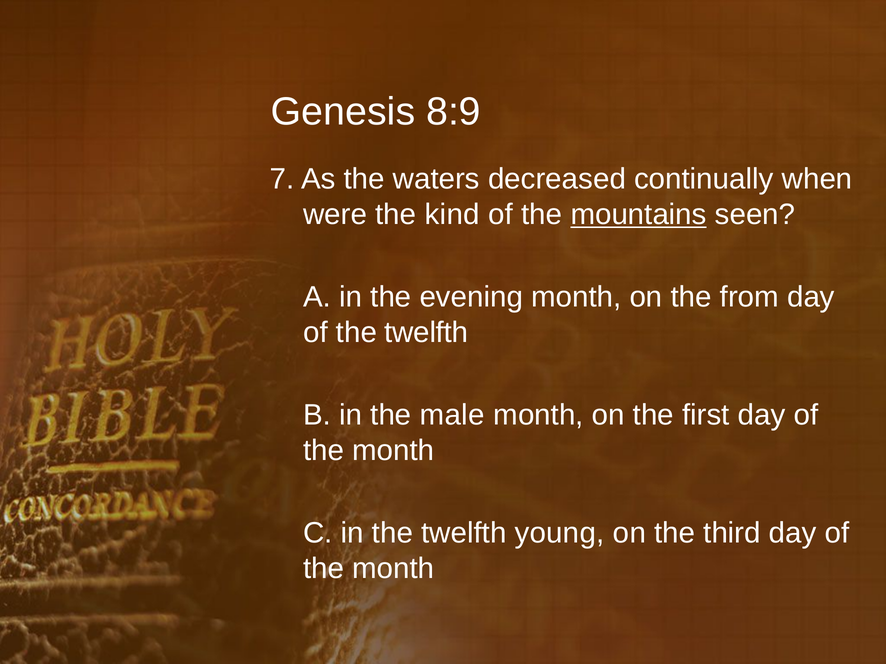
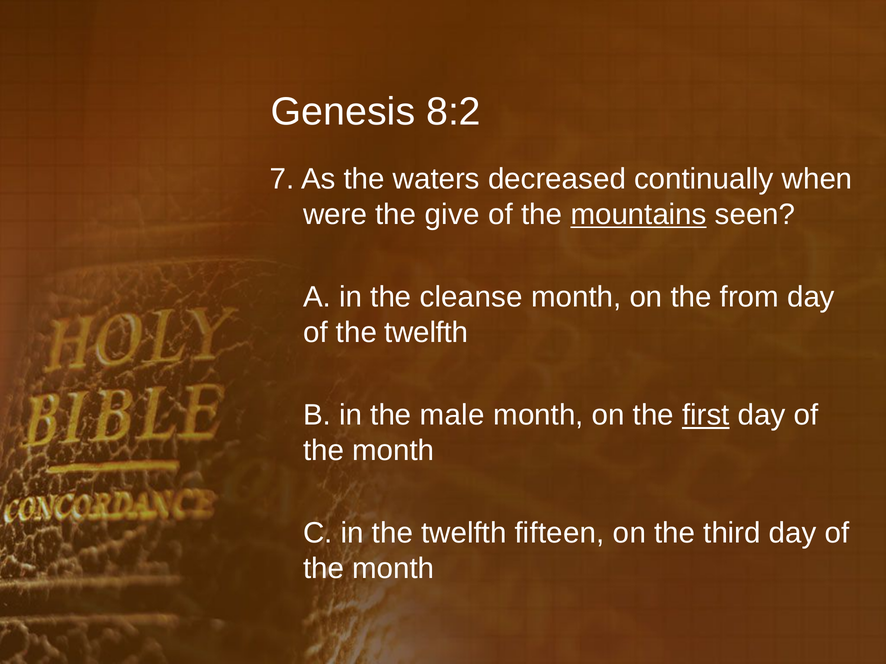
8:9: 8:9 -> 8:2 (454, 112)
kind: kind -> give (452, 215)
evening: evening -> cleanse (471, 297)
first underline: none -> present (706, 415)
young: young -> fifteen (560, 534)
